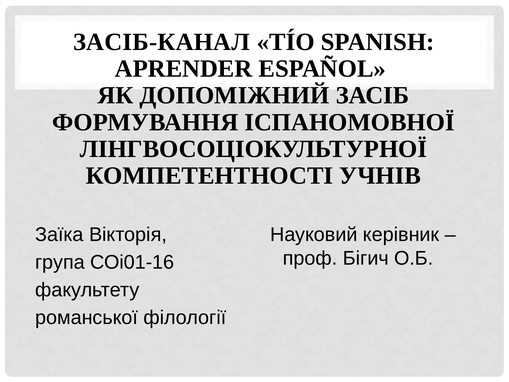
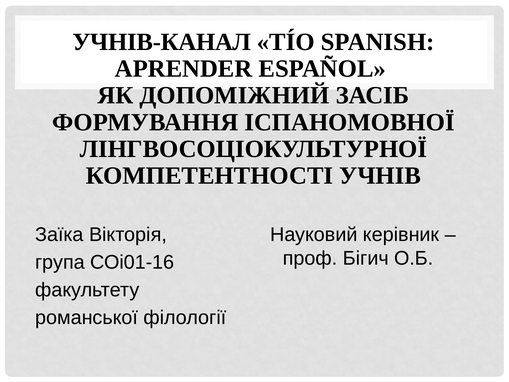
ЗАСІБ-КАНАЛ: ЗАСІБ-КАНАЛ -> УЧНІВ-КАНАЛ (162, 42)
